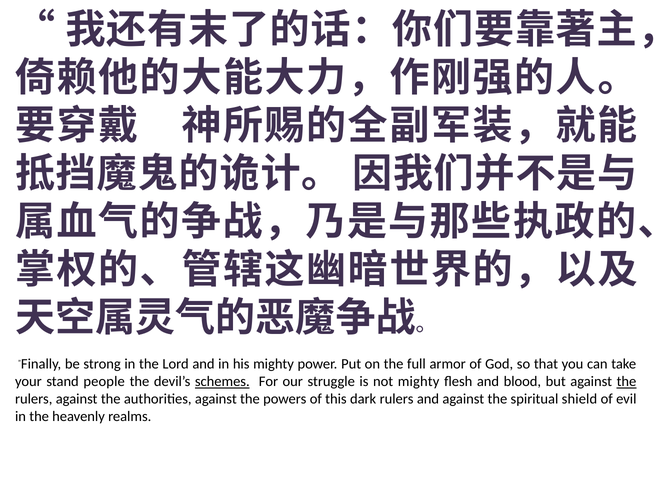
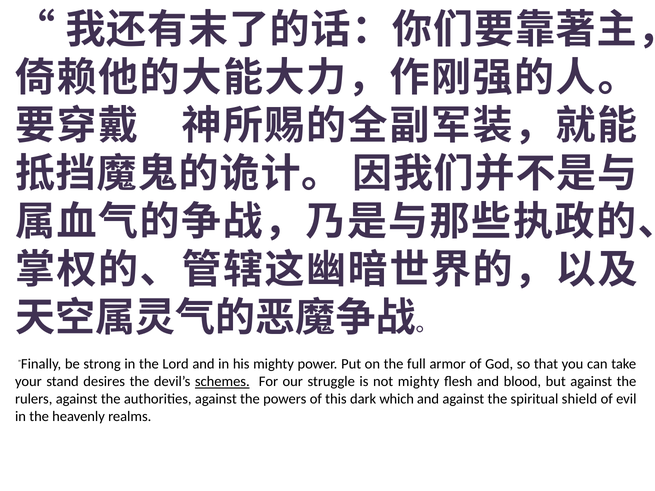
people: people -> desires (104, 382)
the underline: present -> none (626, 382)
dark rulers: rulers -> which (397, 399)
